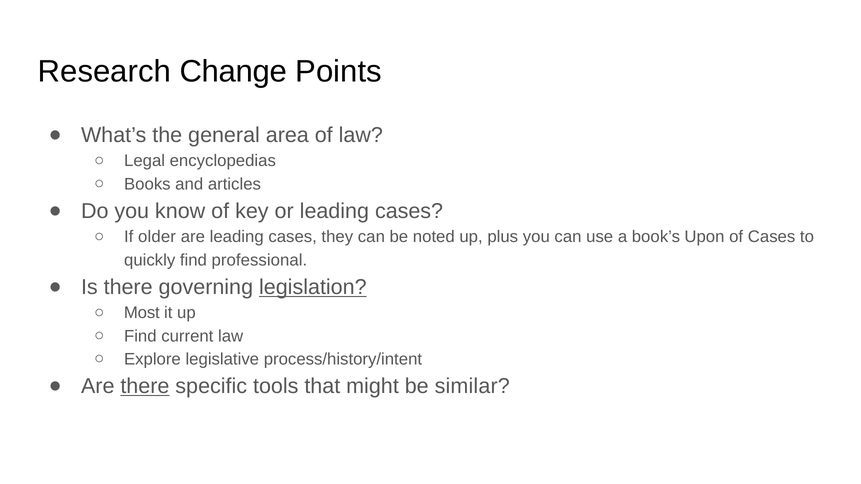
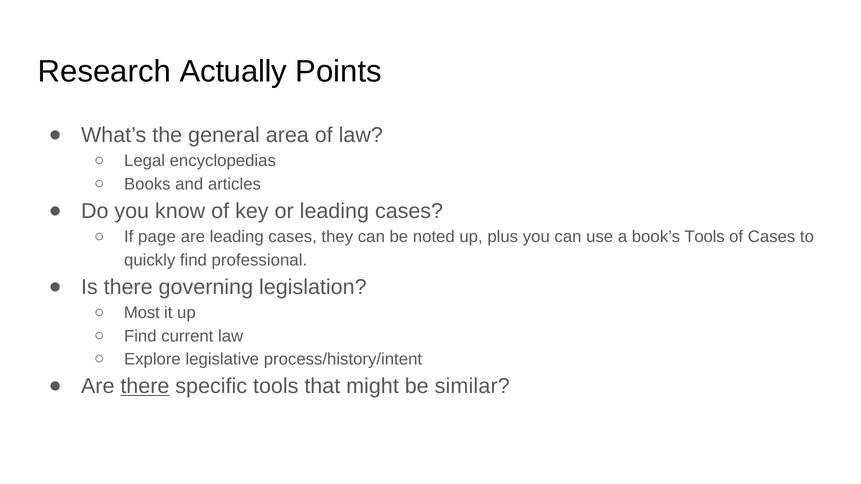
Change: Change -> Actually (233, 71)
older: older -> page (157, 237)
book’s Upon: Upon -> Tools (705, 237)
legislation underline: present -> none (313, 287)
